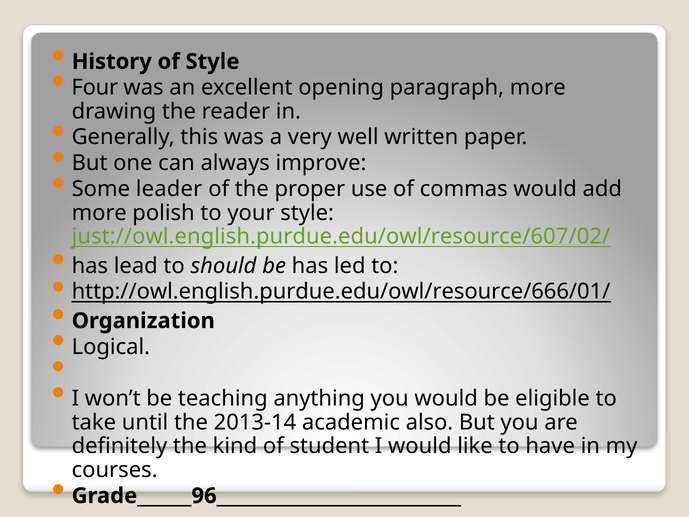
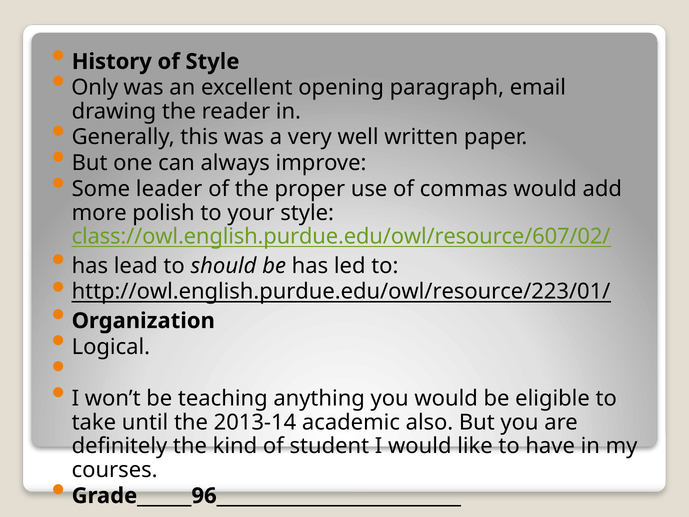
Four: Four -> Only (95, 87)
paragraph more: more -> email (538, 87)
just://owl.english.purdue.edu/owl/resource/607/02/: just://owl.english.purdue.edu/owl/resource/607/02/ -> class://owl.english.purdue.edu/owl/resource/607/02/ (341, 236)
http://owl.english.purdue.edu/owl/resource/666/01/: http://owl.english.purdue.edu/owl/resource/666/01/ -> http://owl.english.purdue.edu/owl/resource/223/01/ (341, 292)
